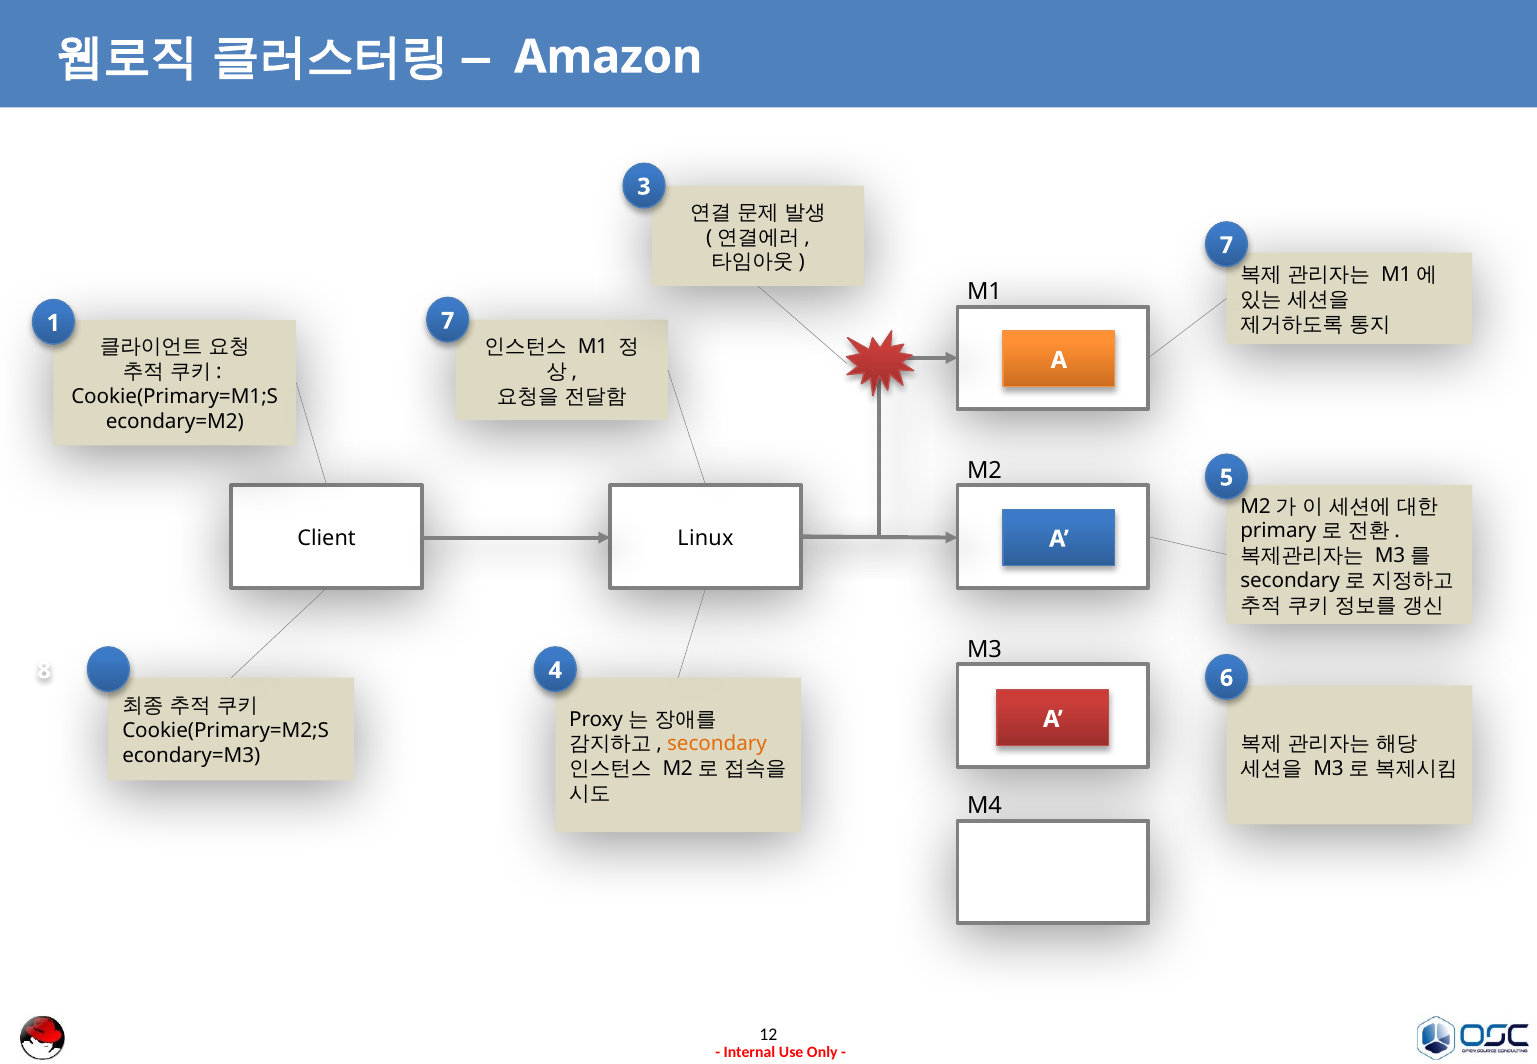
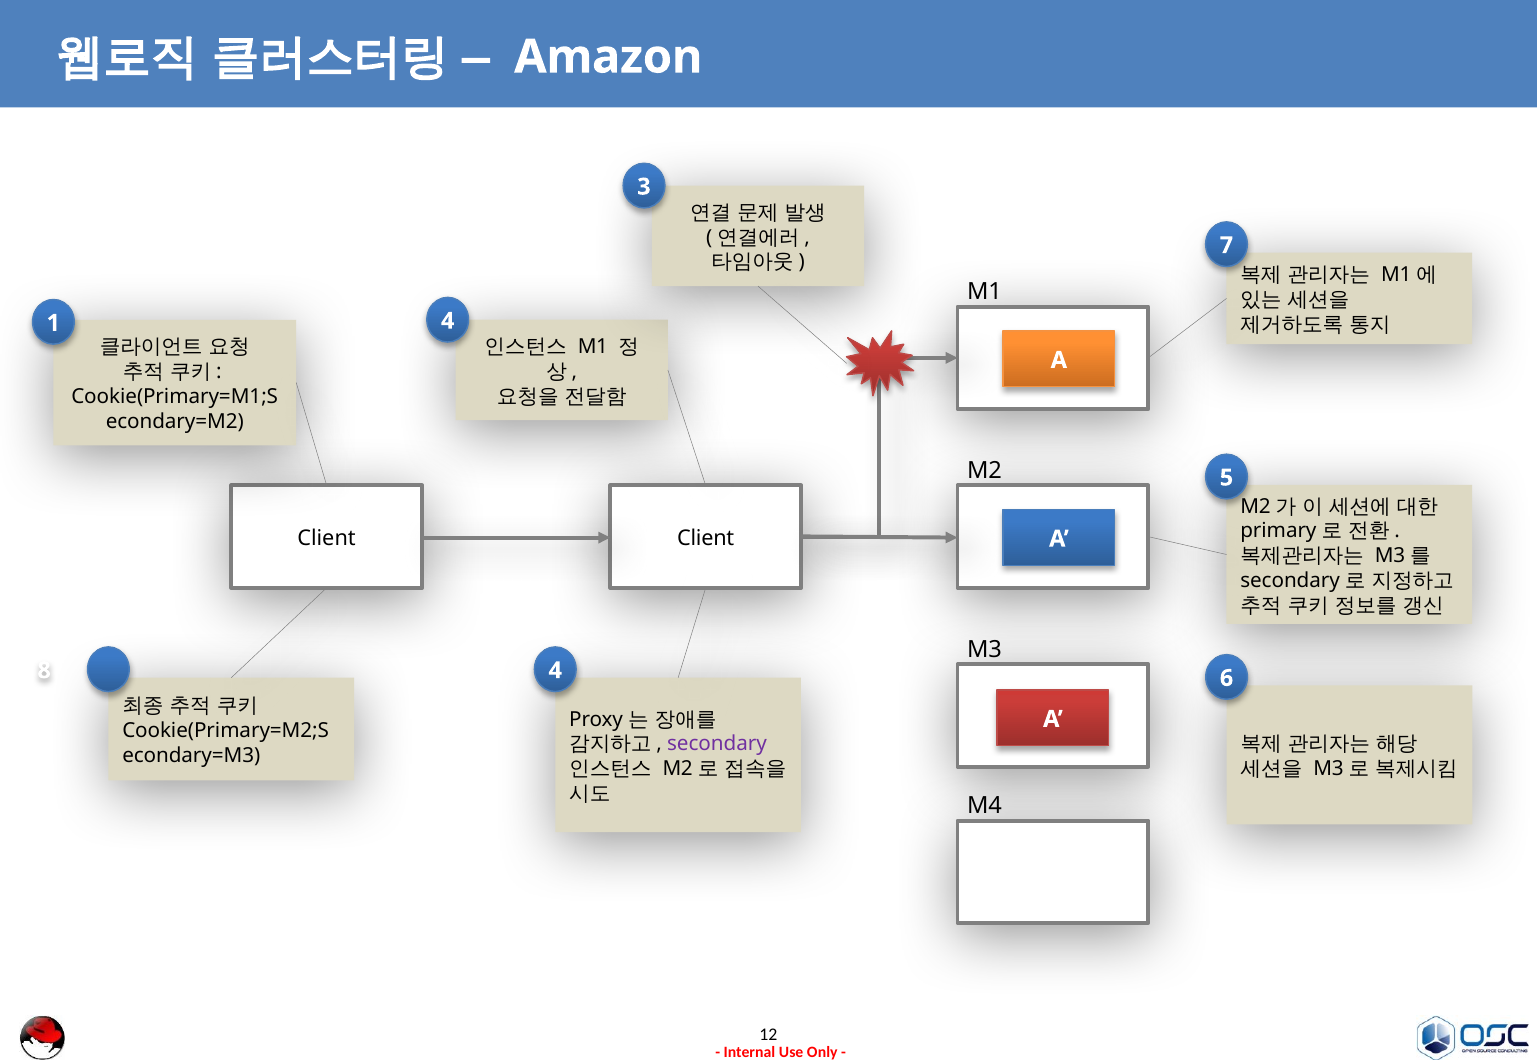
1 7: 7 -> 4 (448, 321)
Client Linux: Linux -> Client (706, 538)
secondary colour: orange -> purple (717, 744)
